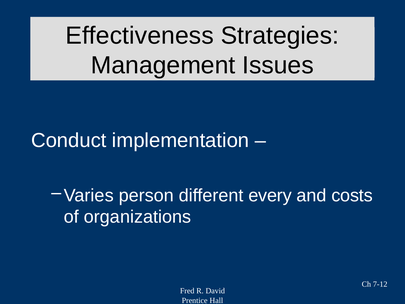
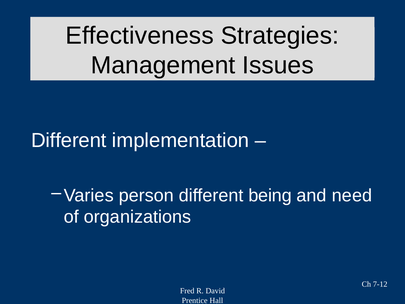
Conduct: Conduct -> Different (69, 140)
every: every -> being (270, 195)
costs: costs -> need (352, 195)
